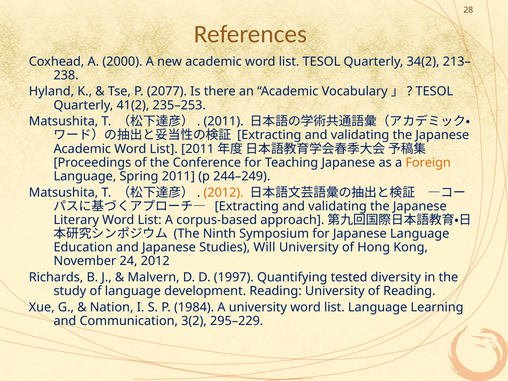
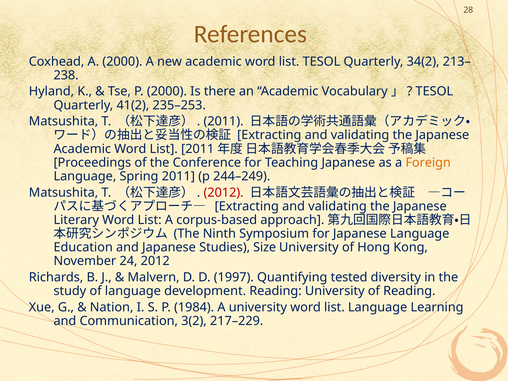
P 2077: 2077 -> 2000 (167, 91)
2012 colour: orange -> red (224, 193)
Will: Will -> Size (265, 247)
295–229: 295–229 -> 217–229 (237, 321)
